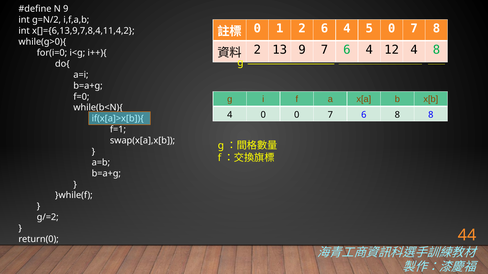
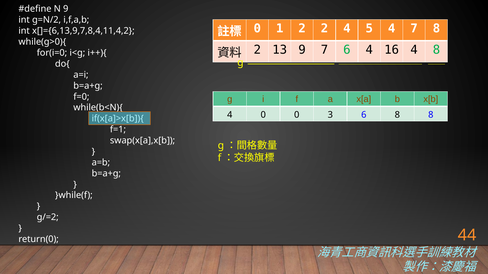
2 6: 6 -> 2 (324, 29)
5 0: 0 -> 4 (392, 29)
12: 12 -> 16 (392, 50)
0 0 7: 7 -> 3 (330, 115)
